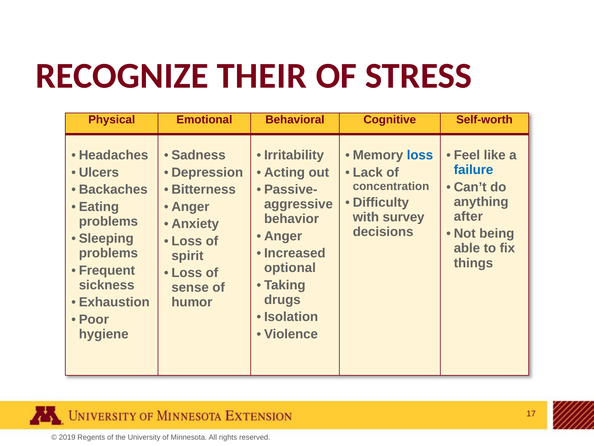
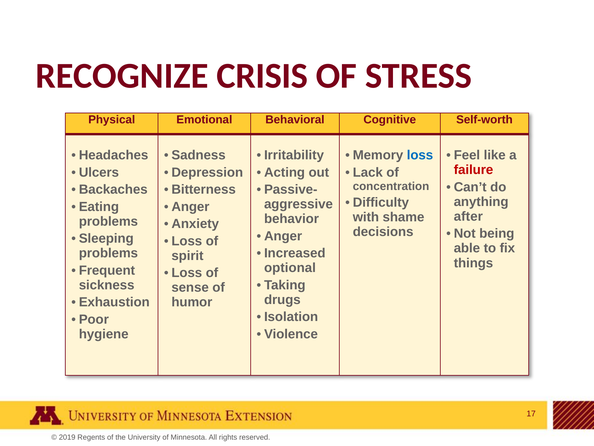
THEIR: THEIR -> CRISIS (262, 76)
failure colour: blue -> red (473, 170)
survey: survey -> shame (403, 217)
